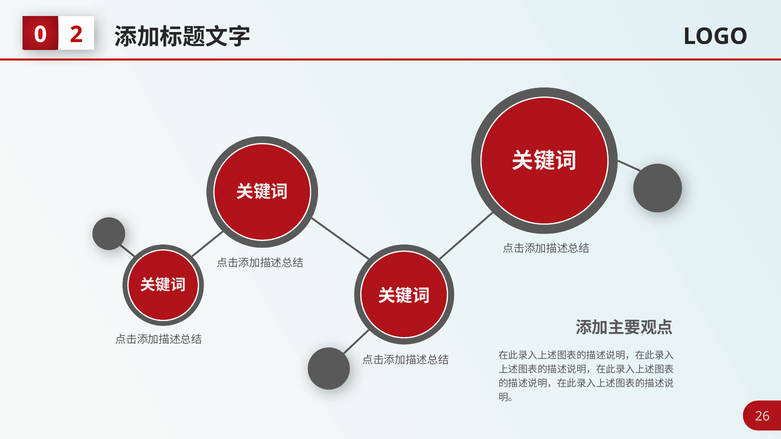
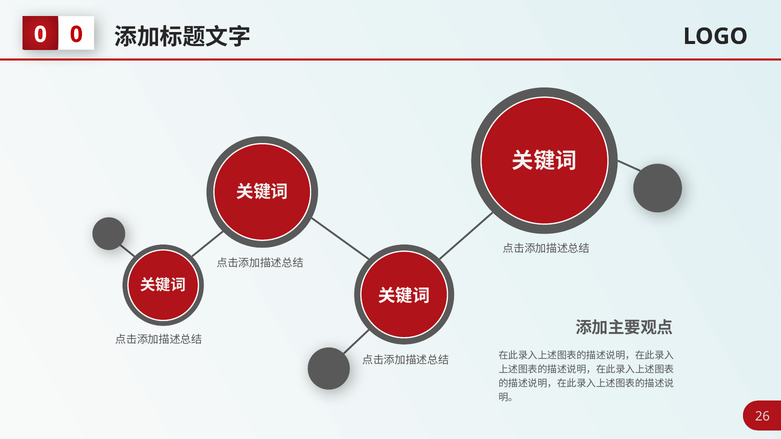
2: 2 -> 0 (76, 35)
